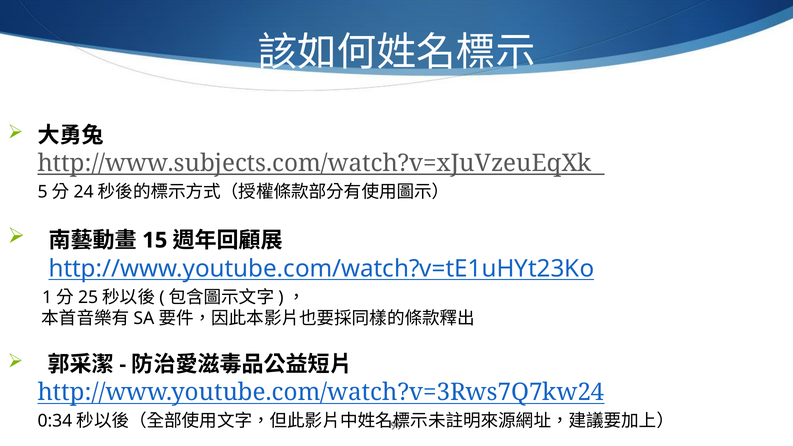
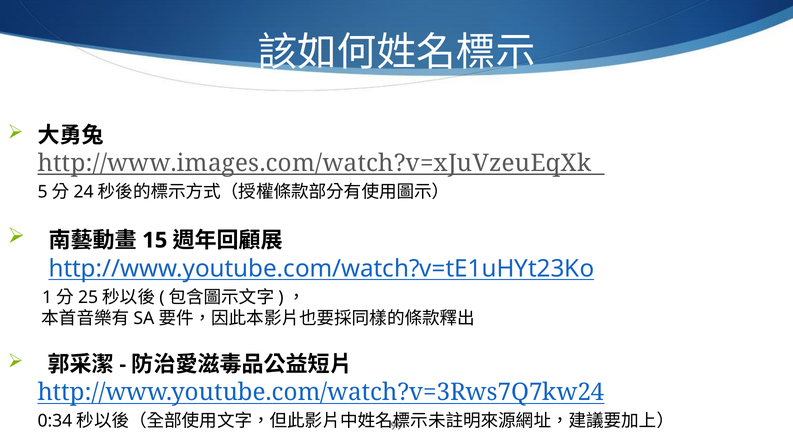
http://www.subjects.com/watch?v=xJuVzeuEqXk: http://www.subjects.com/watch?v=xJuVzeuEqXk -> http://www.images.com/watch?v=xJuVzeuEqXk (314, 163)
